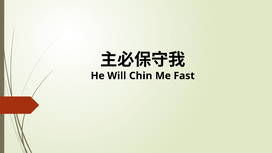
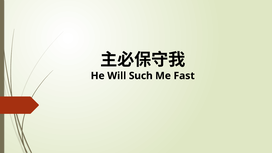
Chin: Chin -> Such (141, 76)
